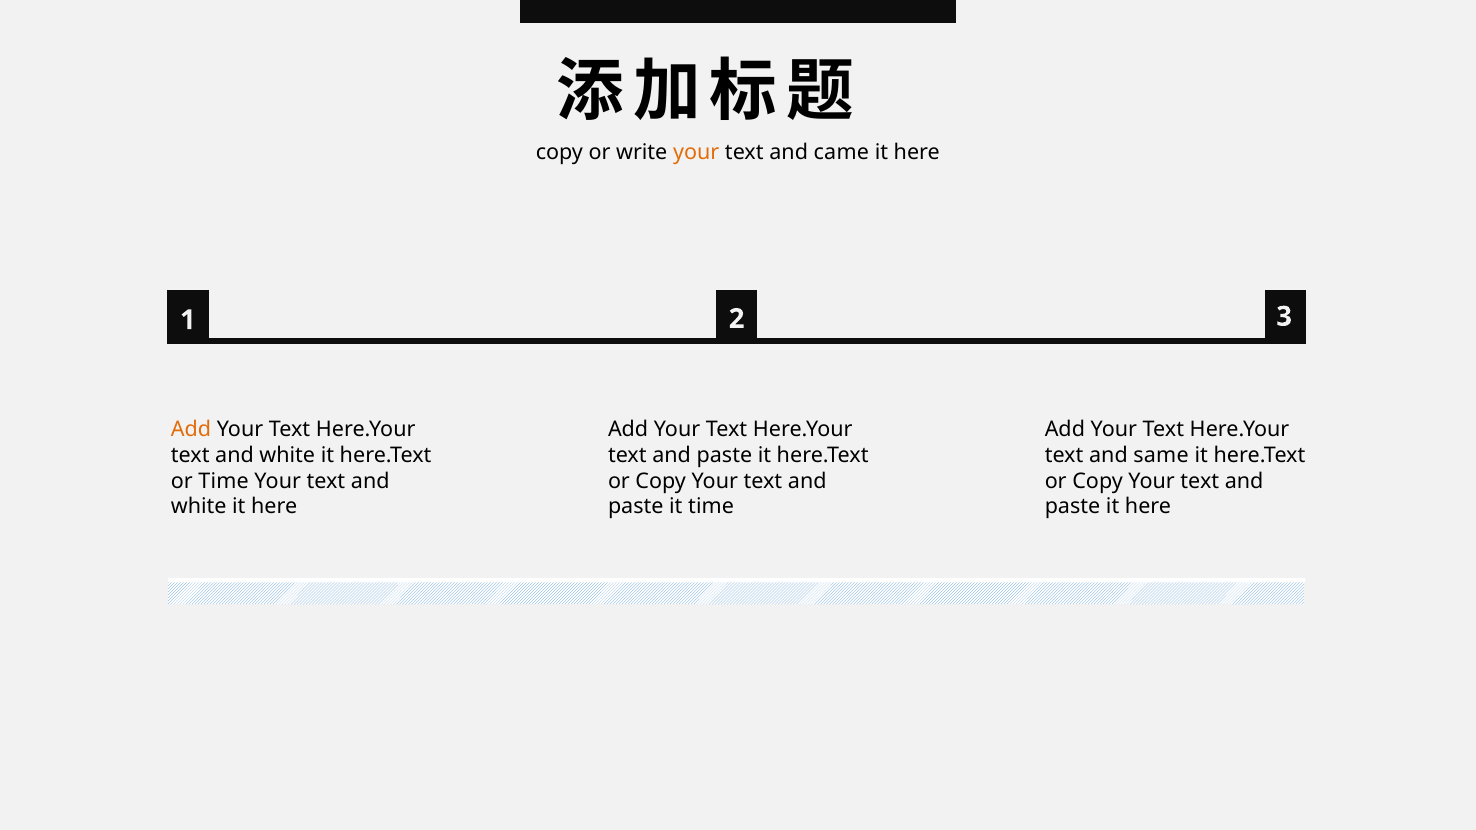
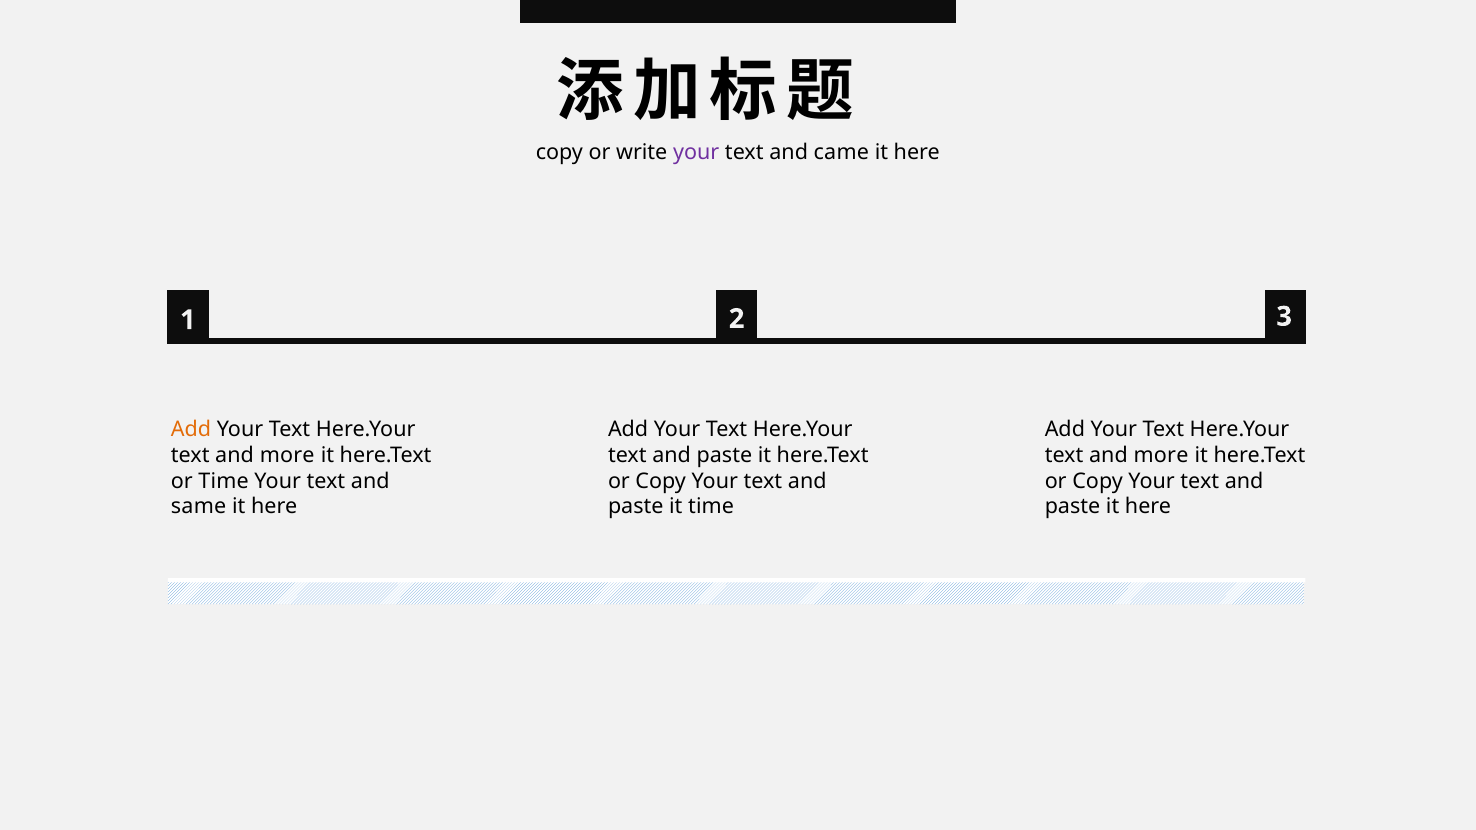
your colour: orange -> purple (696, 152)
white: white -> more (287, 455)
same: same -> more (1161, 455)
white: white -> same (199, 507)
